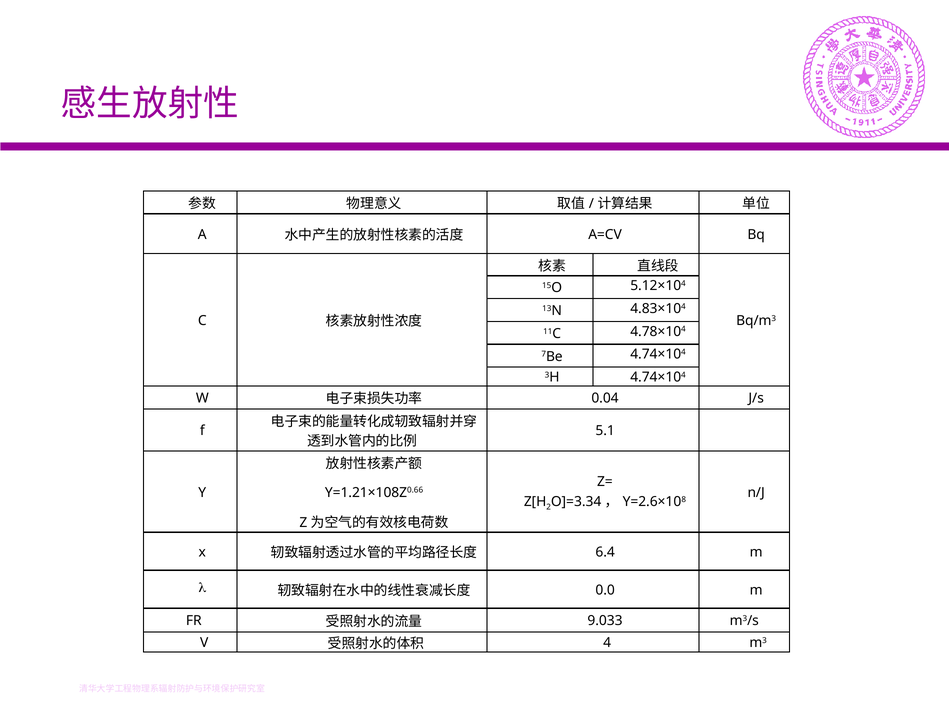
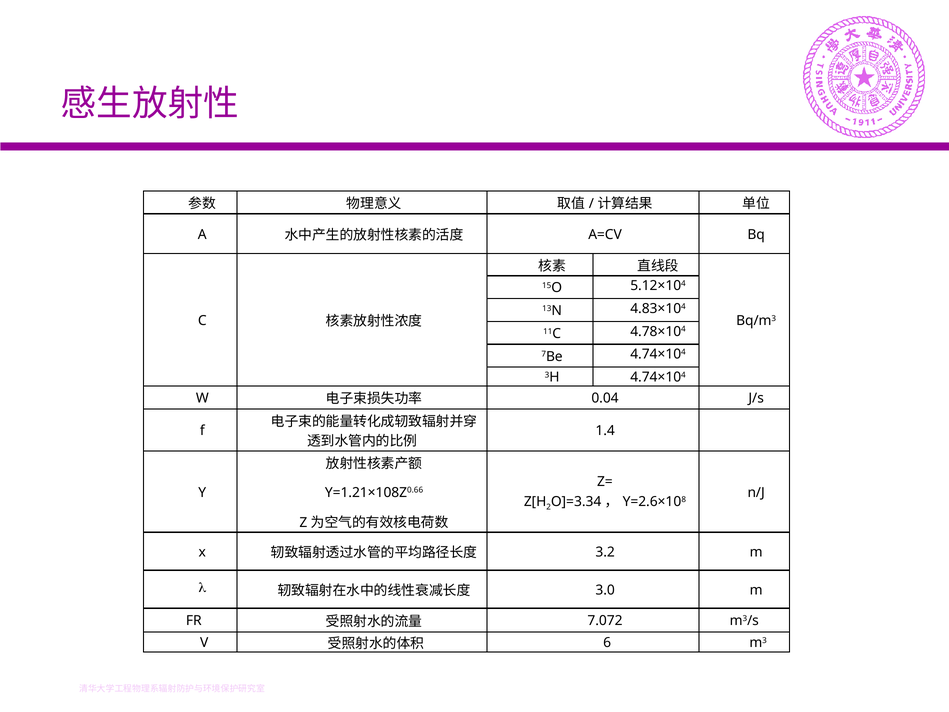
5.1: 5.1 -> 1.4 (605, 431)
6.4: 6.4 -> 3.2 (605, 552)
0.0: 0.0 -> 3.0 (605, 590)
9.033: 9.033 -> 7.072 (605, 621)
4: 4 -> 6 (607, 643)
